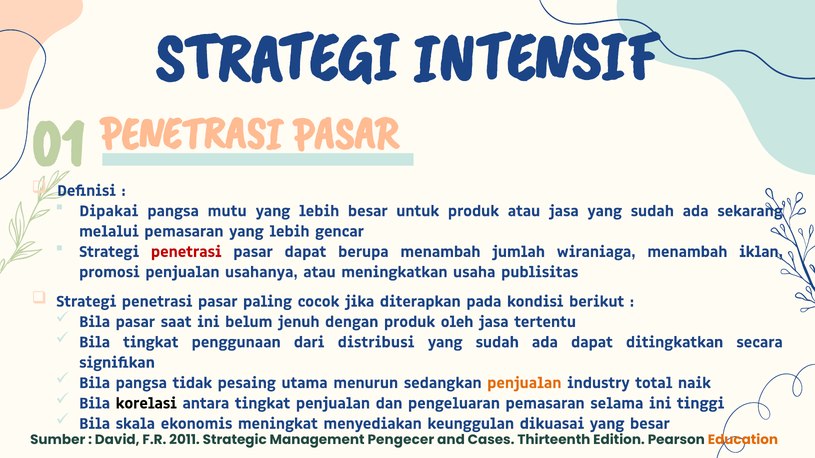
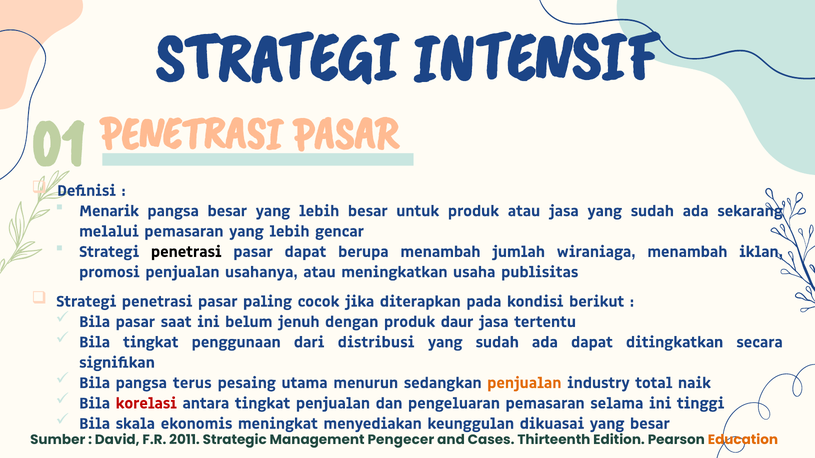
Dipakai: Dipakai -> Menarik (109, 211)
pangsa mutu: mutu -> besar (227, 211)
penetrasi colour: red -> black (186, 252)
oleh: oleh -> daur (457, 322)
tidak: tidak -> terus (192, 383)
korelasi colour: black -> red (146, 403)
